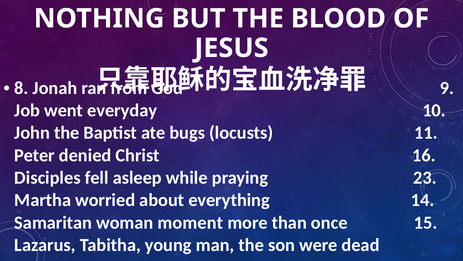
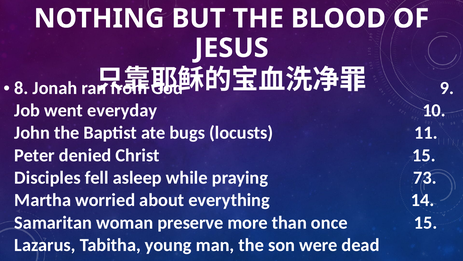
Christ 16: 16 -> 15 (424, 155)
23: 23 -> 73 (425, 177)
moment: moment -> preserve (190, 222)
